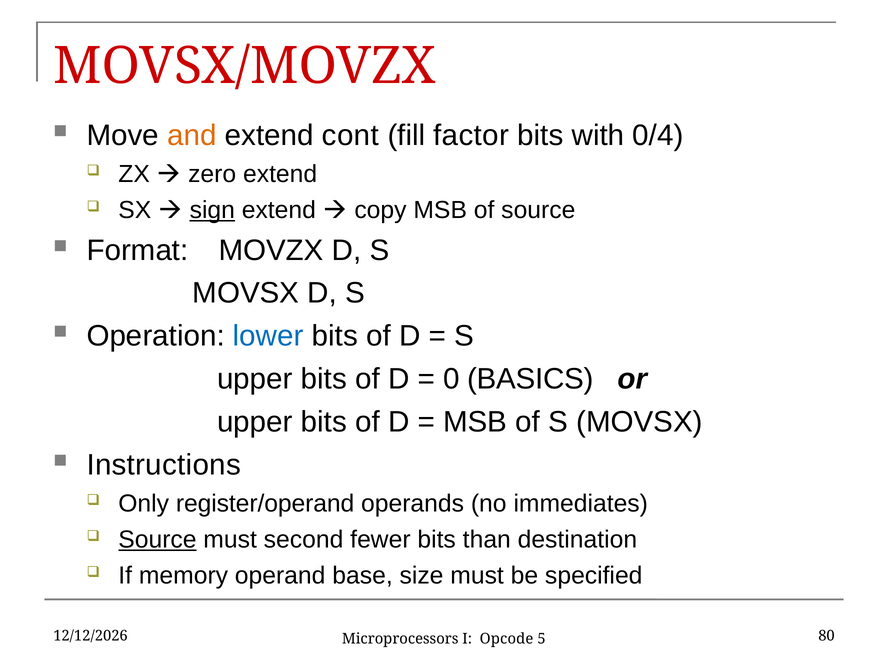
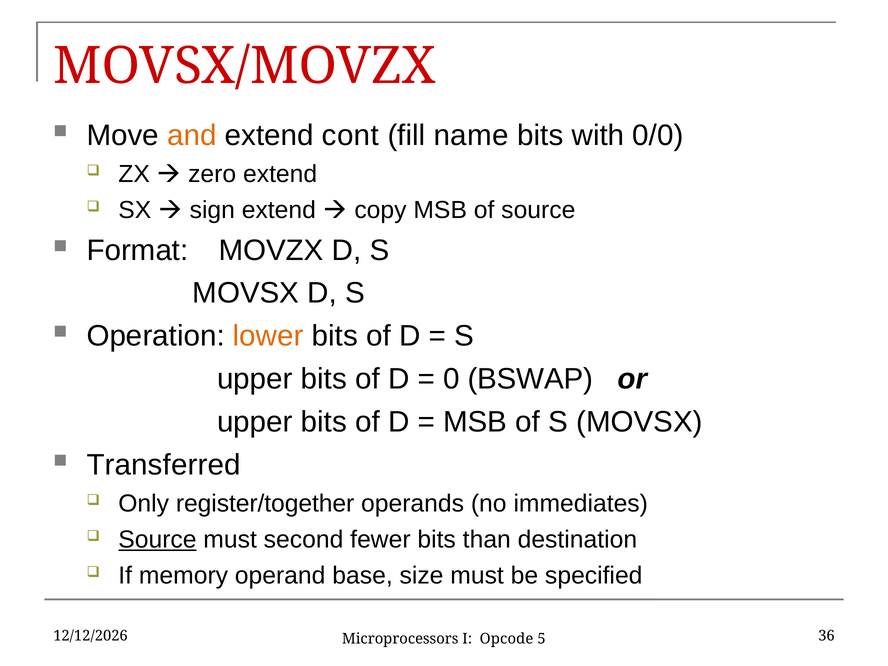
factor: factor -> name (471, 135)
0/4: 0/4 -> 0/0 (658, 135)
sign underline: present -> none (212, 210)
lower colour: blue -> orange (268, 336)
BASICS: BASICS -> BSWAP (530, 379)
Instructions: Instructions -> Transferred (164, 465)
register/operand: register/operand -> register/together (265, 504)
80: 80 -> 36 (827, 636)
